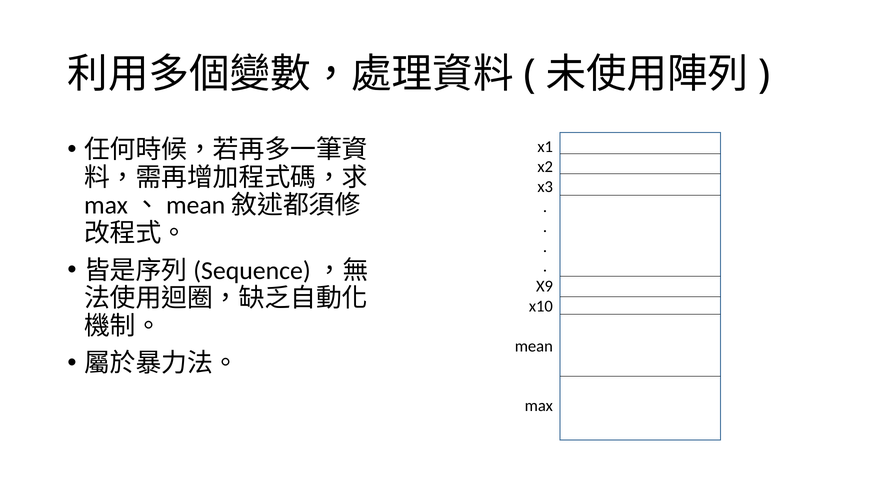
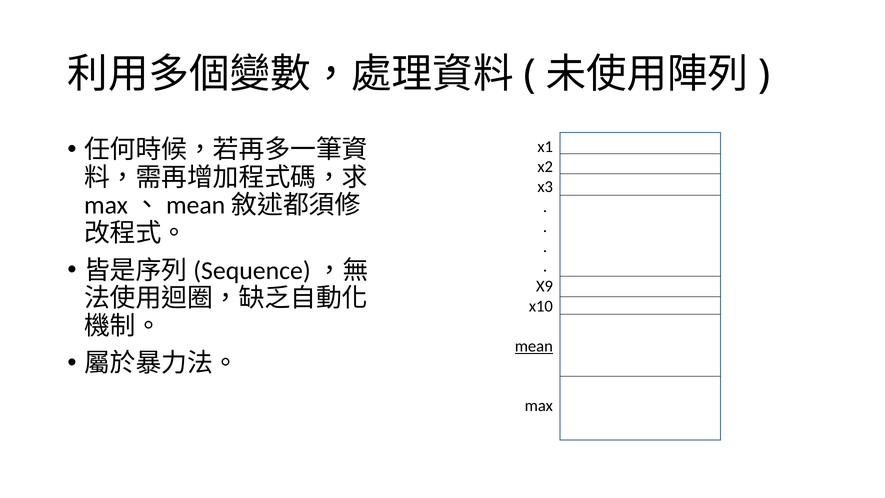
mean underline: none -> present (534, 346)
